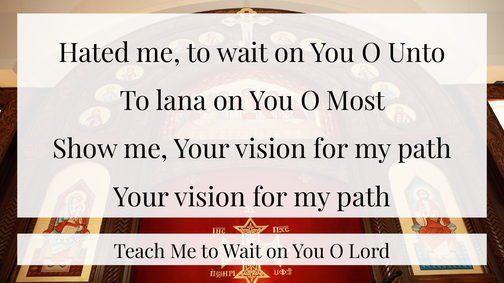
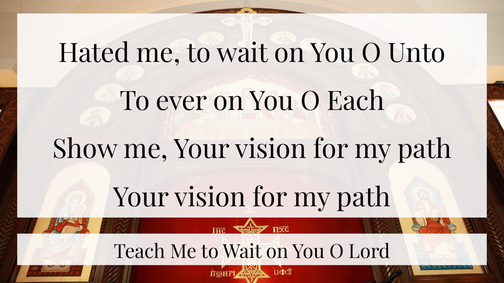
lana: lana -> ever (181, 101)
Most: Most -> Each (356, 101)
